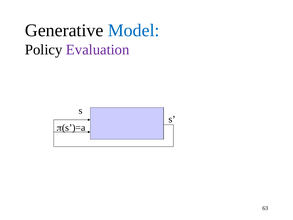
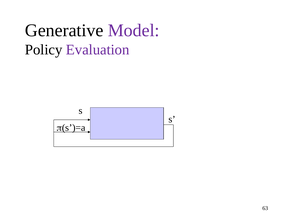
Model colour: blue -> purple (134, 30)
